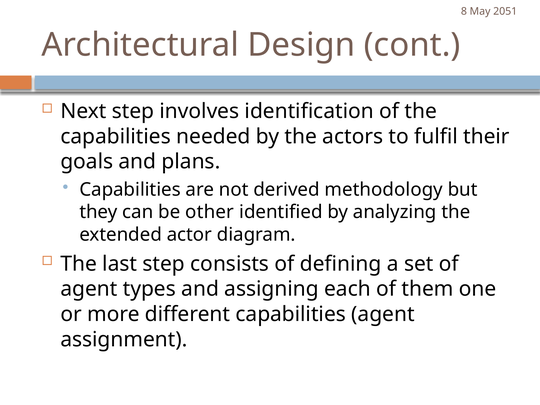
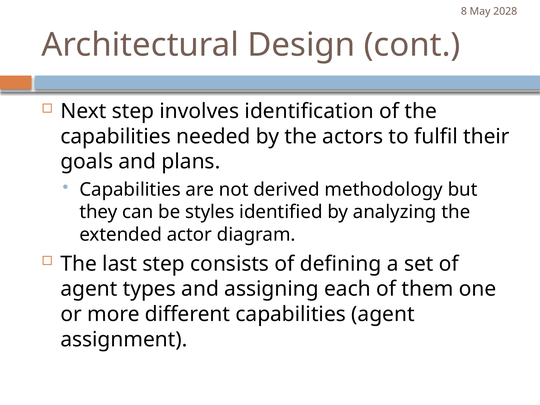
2051: 2051 -> 2028 (505, 12)
other: other -> styles (210, 212)
